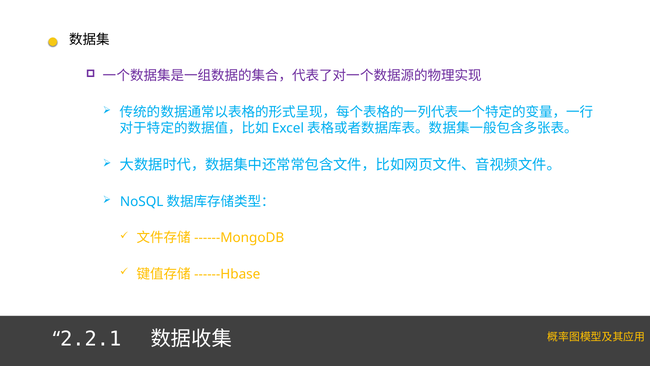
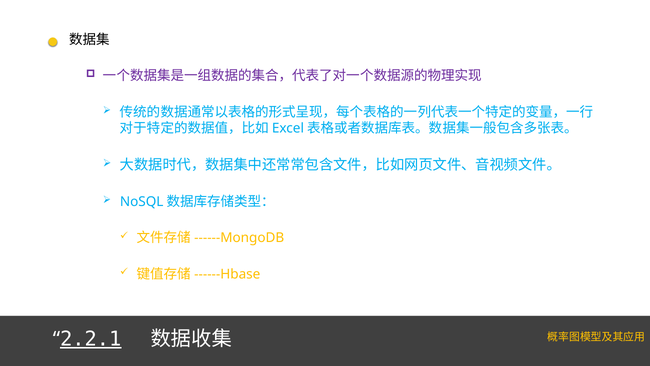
2.2.1 underline: none -> present (91, 339)
